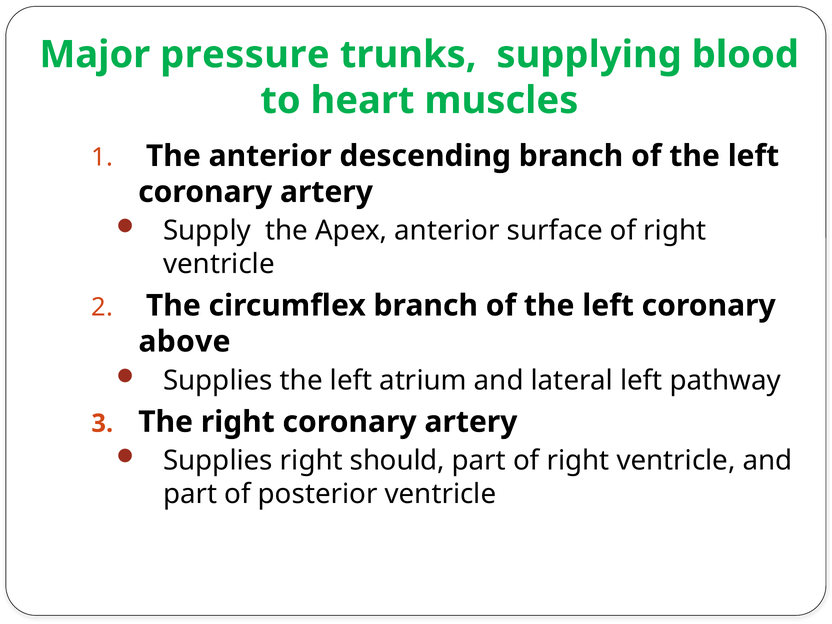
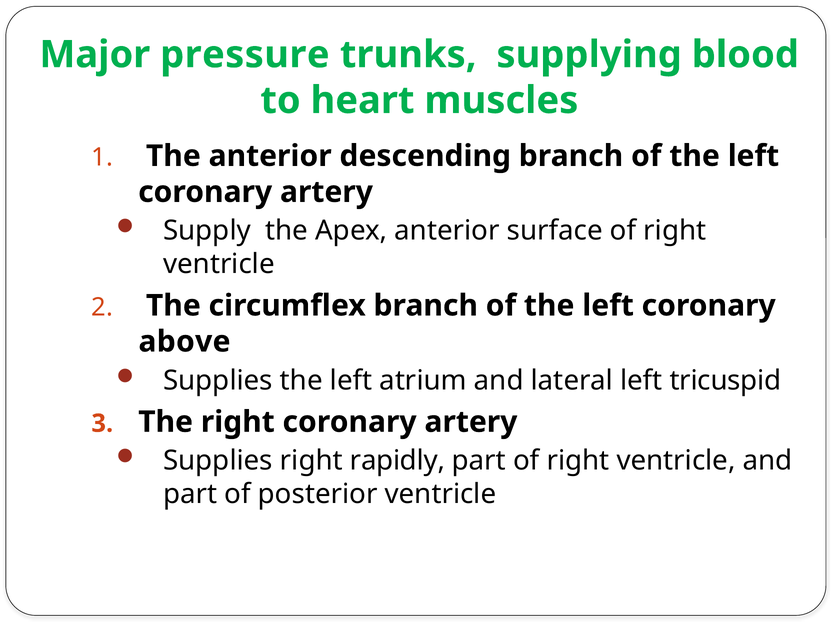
pathway: pathway -> tricuspid (725, 380)
should: should -> rapidly (397, 461)
